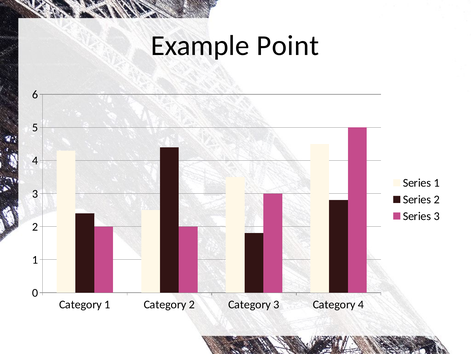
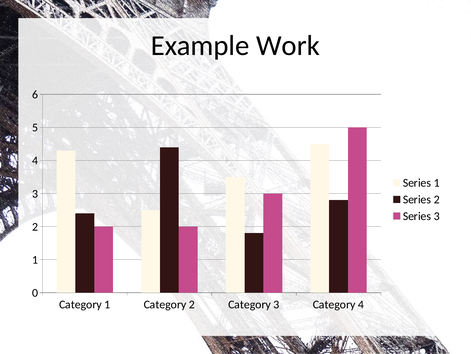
Point: Point -> Work (288, 46)
